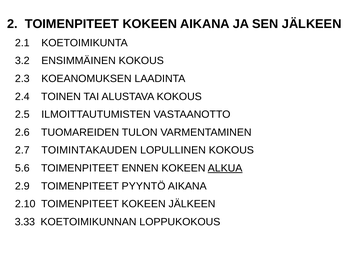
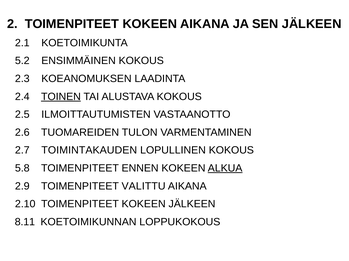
3.2: 3.2 -> 5.2 (22, 61)
TOINEN underline: none -> present (61, 97)
5.6: 5.6 -> 5.8 (22, 169)
PYYNTÖ: PYYNTÖ -> VALITTU (144, 187)
3.33: 3.33 -> 8.11 (25, 222)
